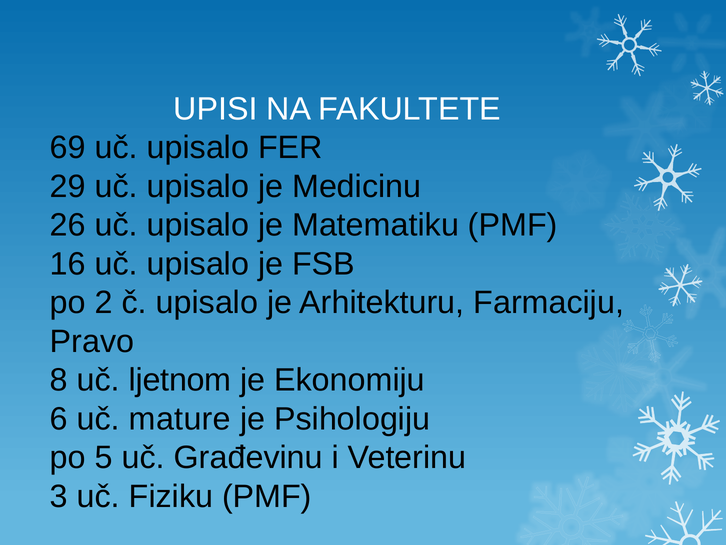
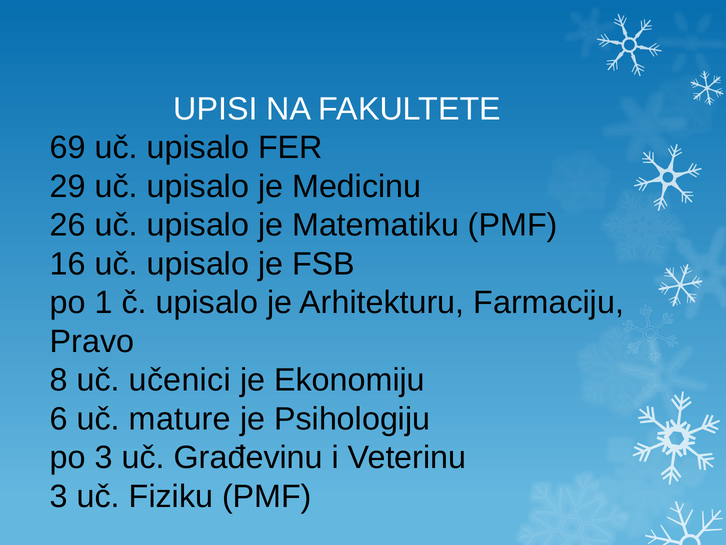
2: 2 -> 1 (104, 302)
ljetnom: ljetnom -> učenici (180, 380)
po 5: 5 -> 3 (104, 457)
